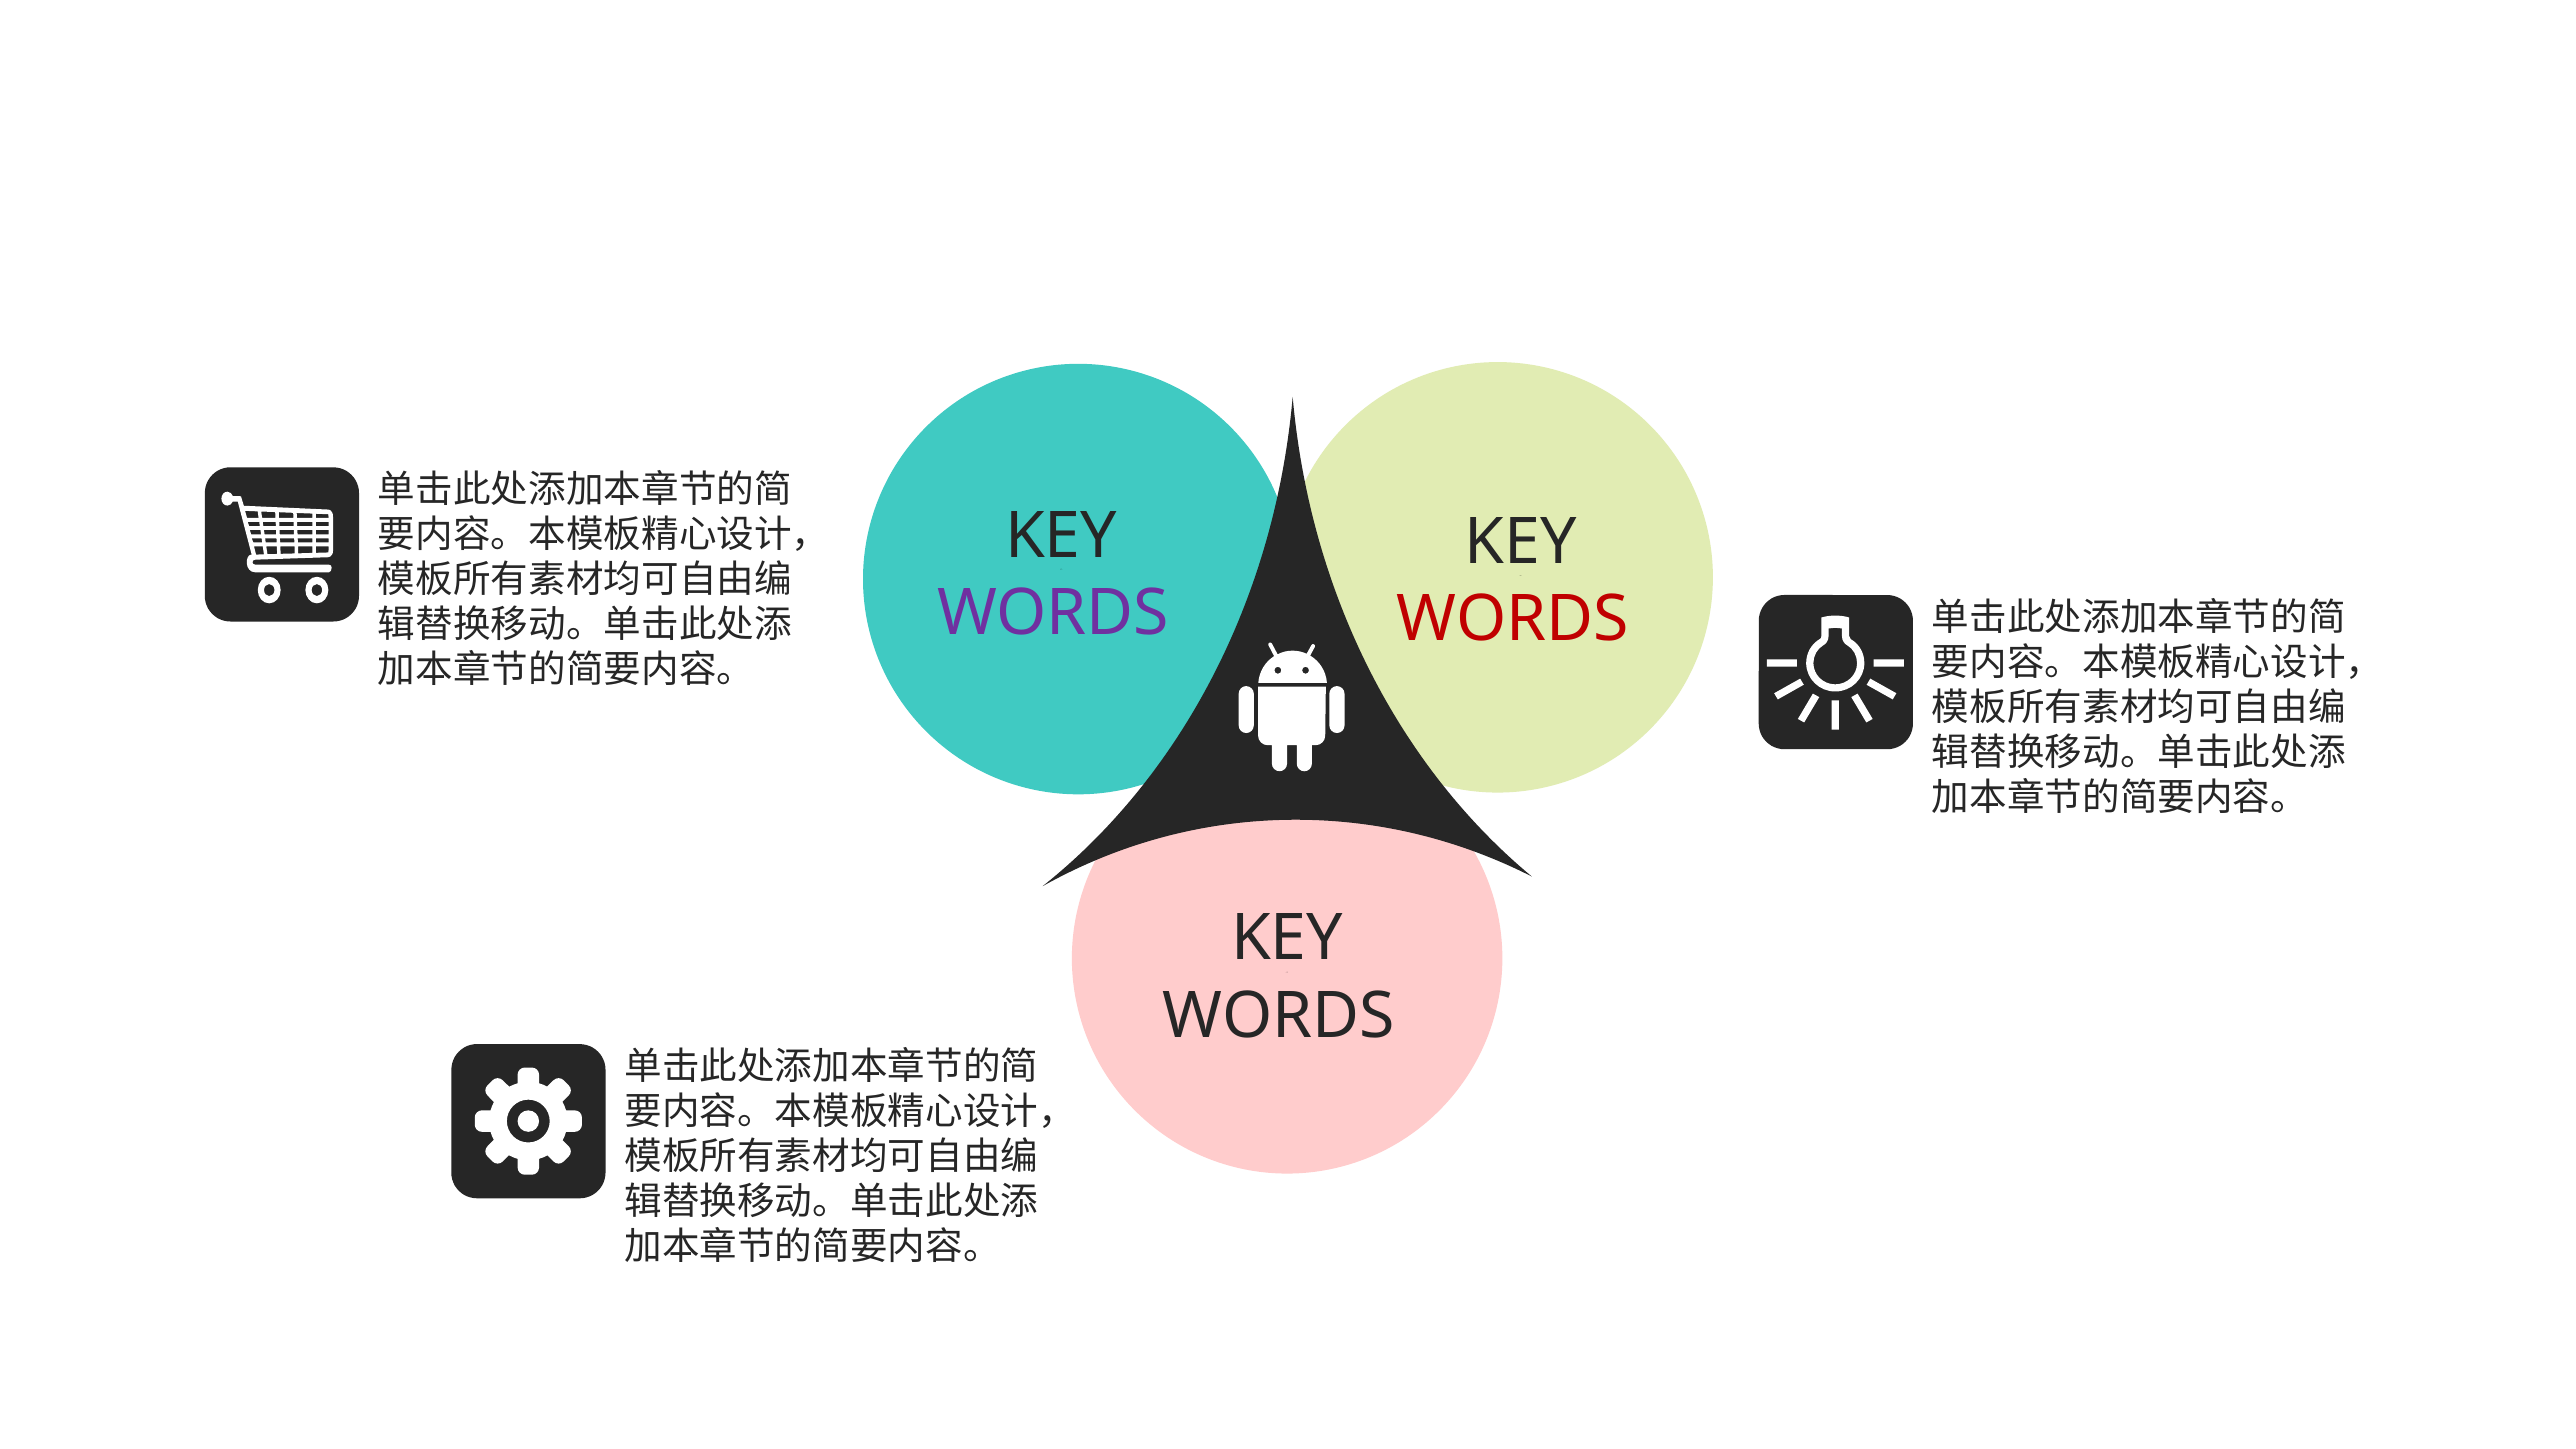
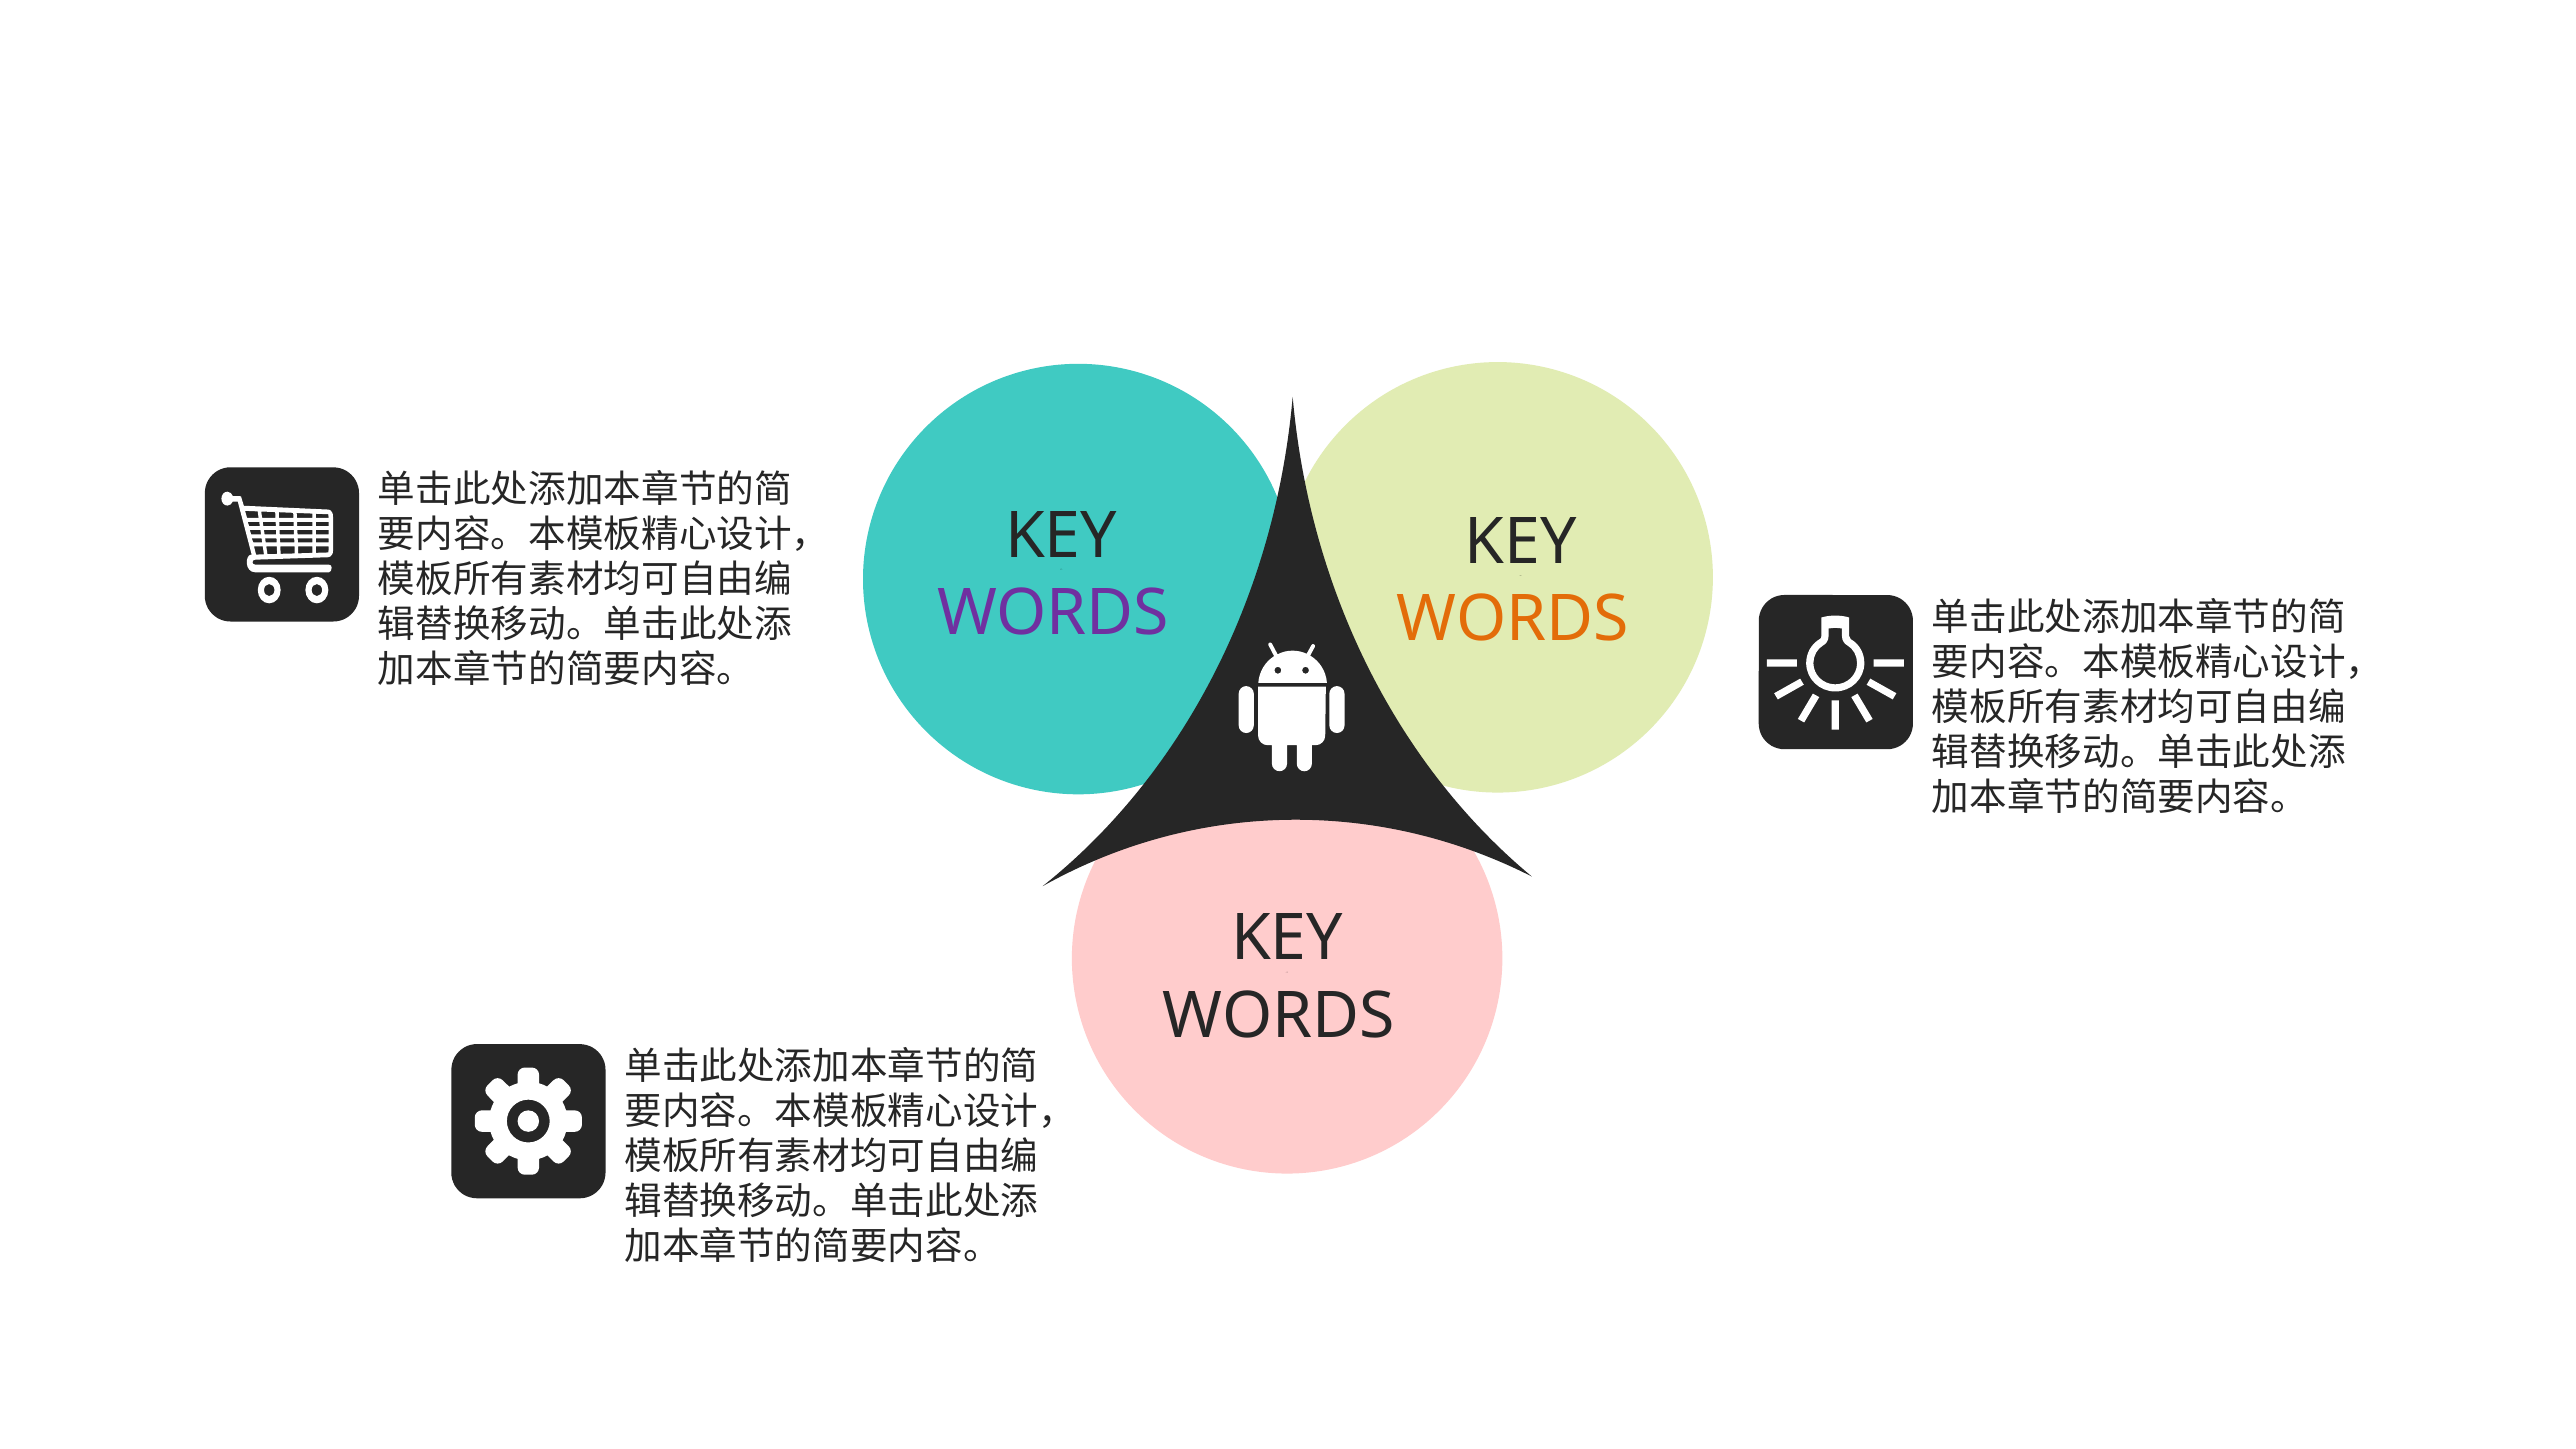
WORDS colour: red -> orange (1513, 619)
